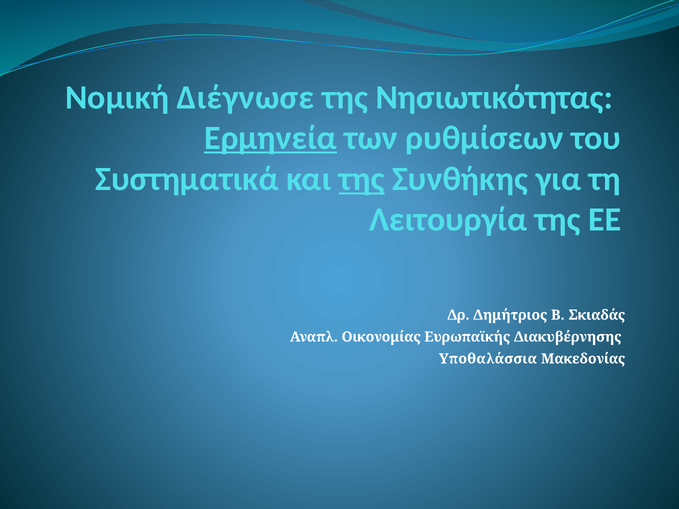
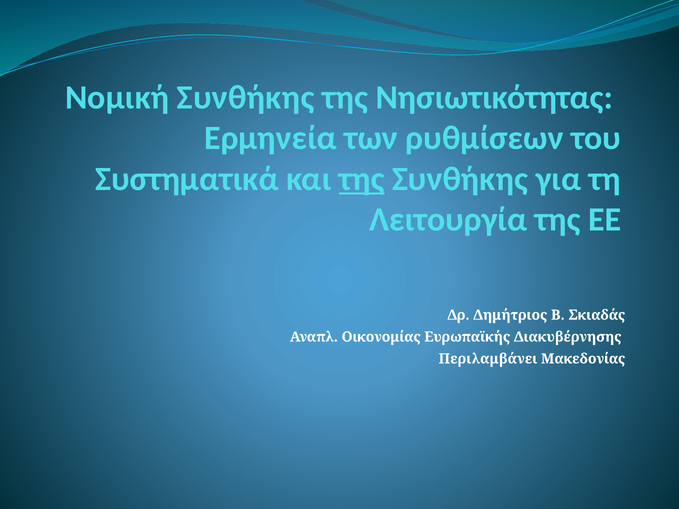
Νομική Διέγνωσε: Διέγνωσε -> Συνθήκης (246, 97)
Ερμηνεία underline: present -> none (270, 138)
Υποθαλάσσια: Υποθαλάσσια -> Περιλαμβάνει (488, 359)
